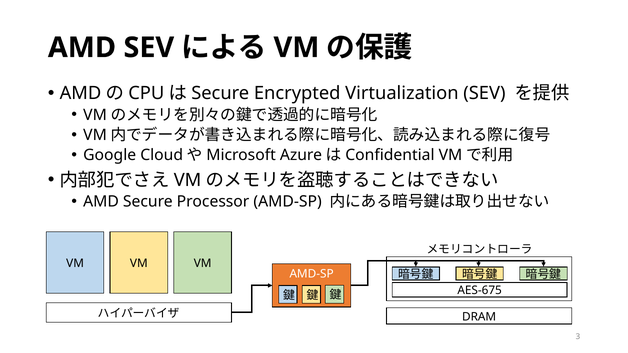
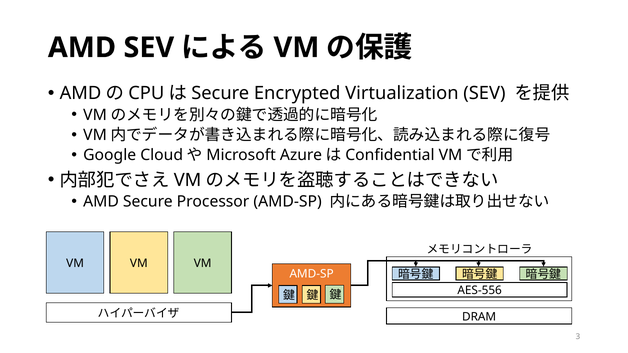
AES-675: AES-675 -> AES-556 (480, 291)
